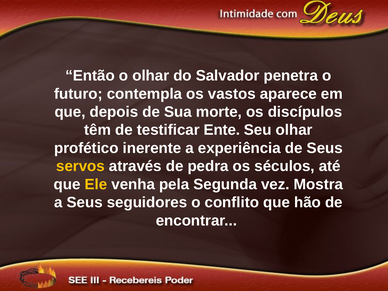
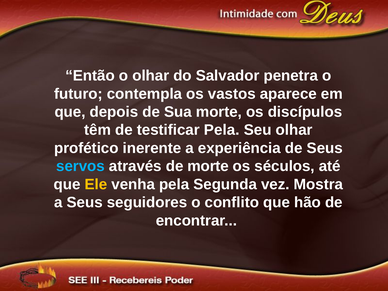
testificar Ente: Ente -> Pela (222, 130)
servos colour: yellow -> light blue (80, 166)
de pedra: pedra -> morte (208, 166)
